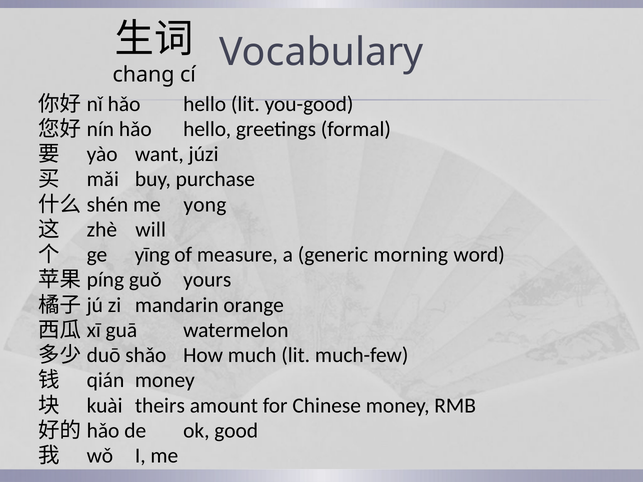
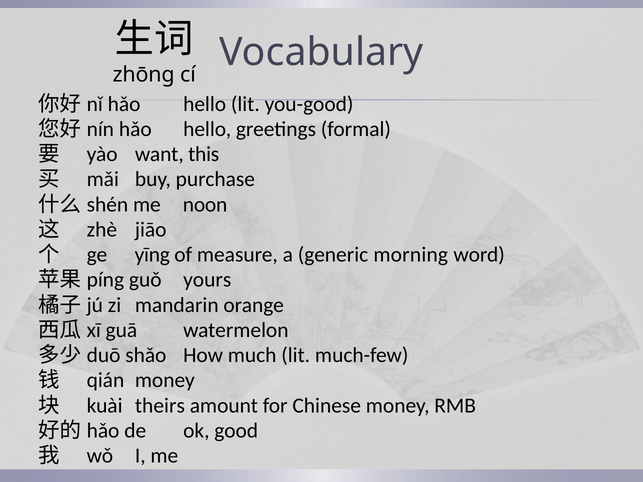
chang: chang -> zhōng (144, 75)
júzi: júzi -> this (204, 154)
yong: yong -> noon (205, 205)
will: will -> jiāo (151, 230)
